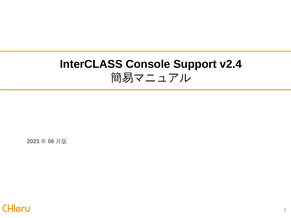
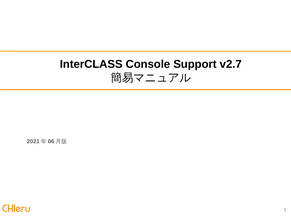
v2.4: v2.4 -> v2.7 (231, 64)
